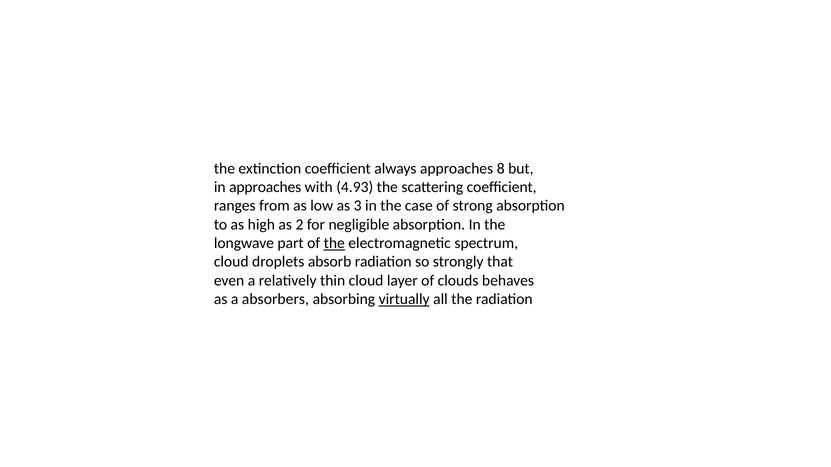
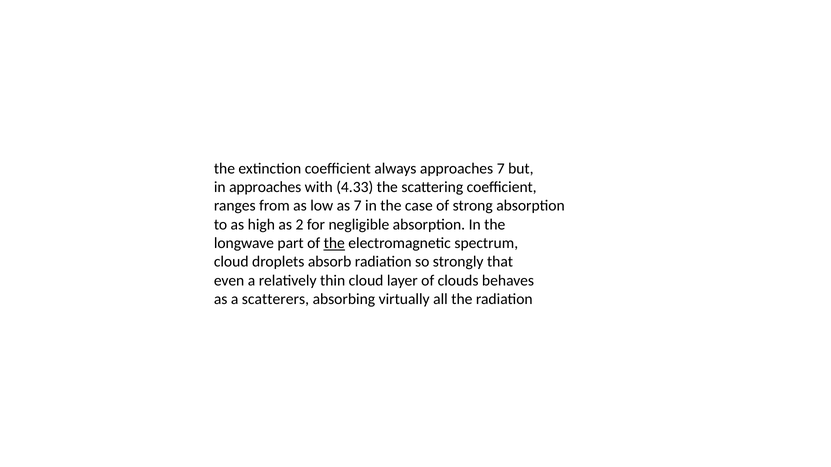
approaches 8: 8 -> 7 (501, 169)
4.93: 4.93 -> 4.33 (355, 187)
as 3: 3 -> 7 (358, 206)
absorbers: absorbers -> scatterers (275, 299)
virtually underline: present -> none (404, 299)
